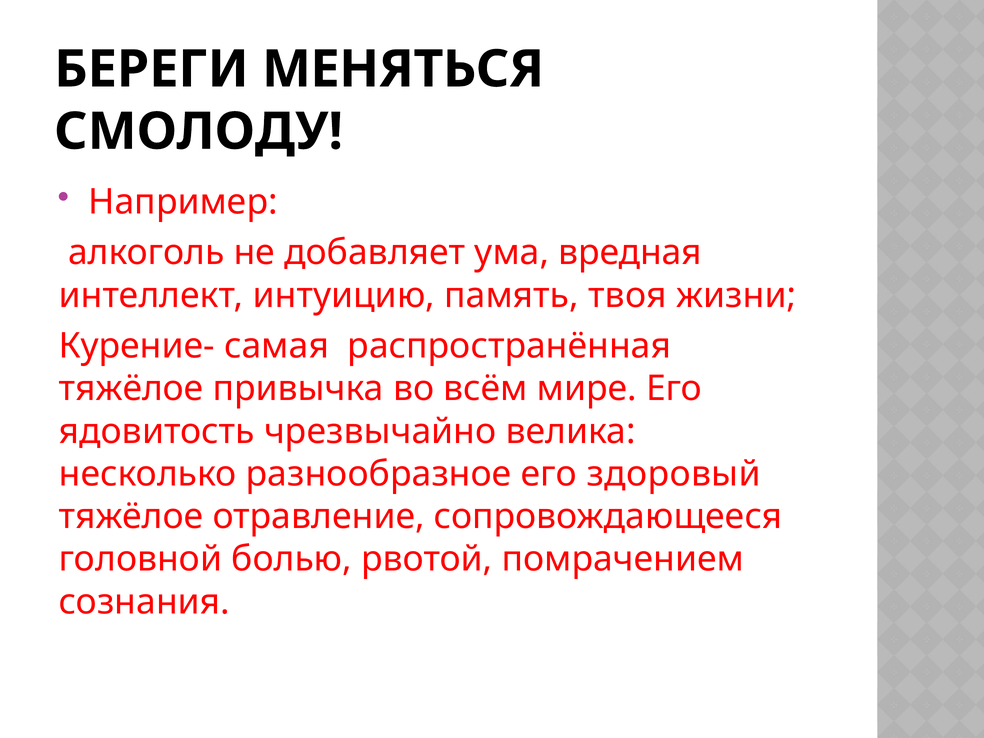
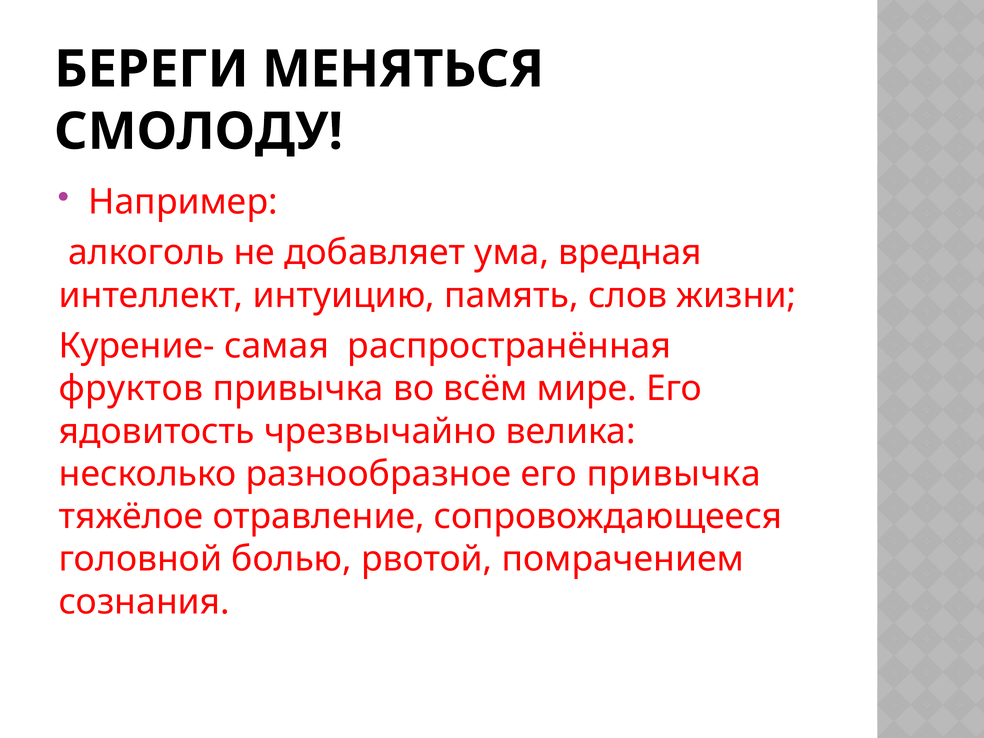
твоя: твоя -> слов (628, 295)
тяжёлое: тяжёлое -> фруктов (131, 389)
его здоровый: здоровый -> привычка (674, 474)
